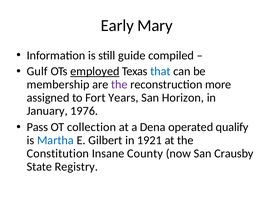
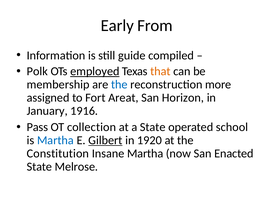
Mary: Mary -> From (155, 25)
Gulf: Gulf -> Polk (37, 71)
that colour: blue -> orange (160, 71)
the colour: purple -> blue (119, 84)
Years: Years -> Areat (123, 97)
1976: 1976 -> 1916 (84, 111)
a Dena: Dena -> State (153, 127)
qualify: qualify -> school (232, 127)
Gilbert underline: none -> present (105, 140)
1921: 1921 -> 1920 (149, 140)
Insane County: County -> Martha (145, 153)
Crausby: Crausby -> Enacted (234, 153)
Registry: Registry -> Melrose (76, 166)
